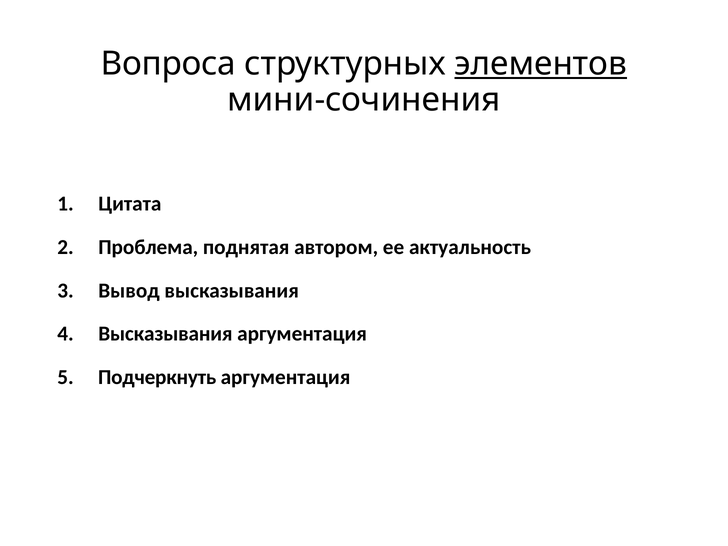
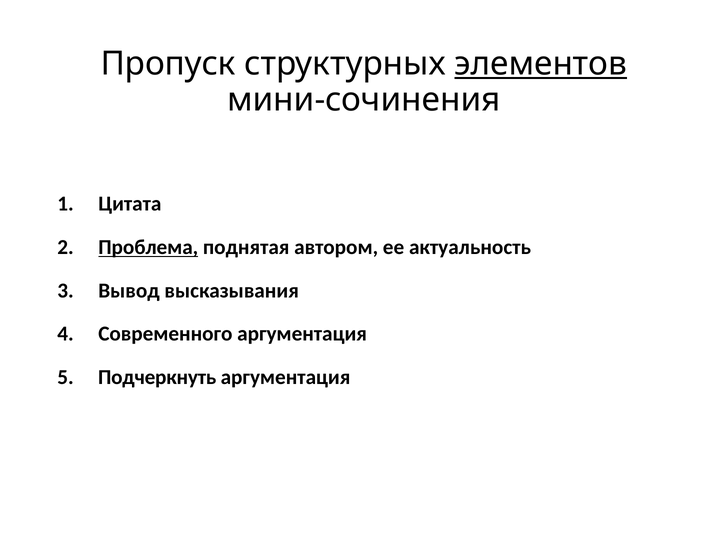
Вопроса: Вопроса -> Пропуск (168, 64)
Проблема underline: none -> present (148, 247)
Высказывания: Высказывания -> Современного (165, 334)
